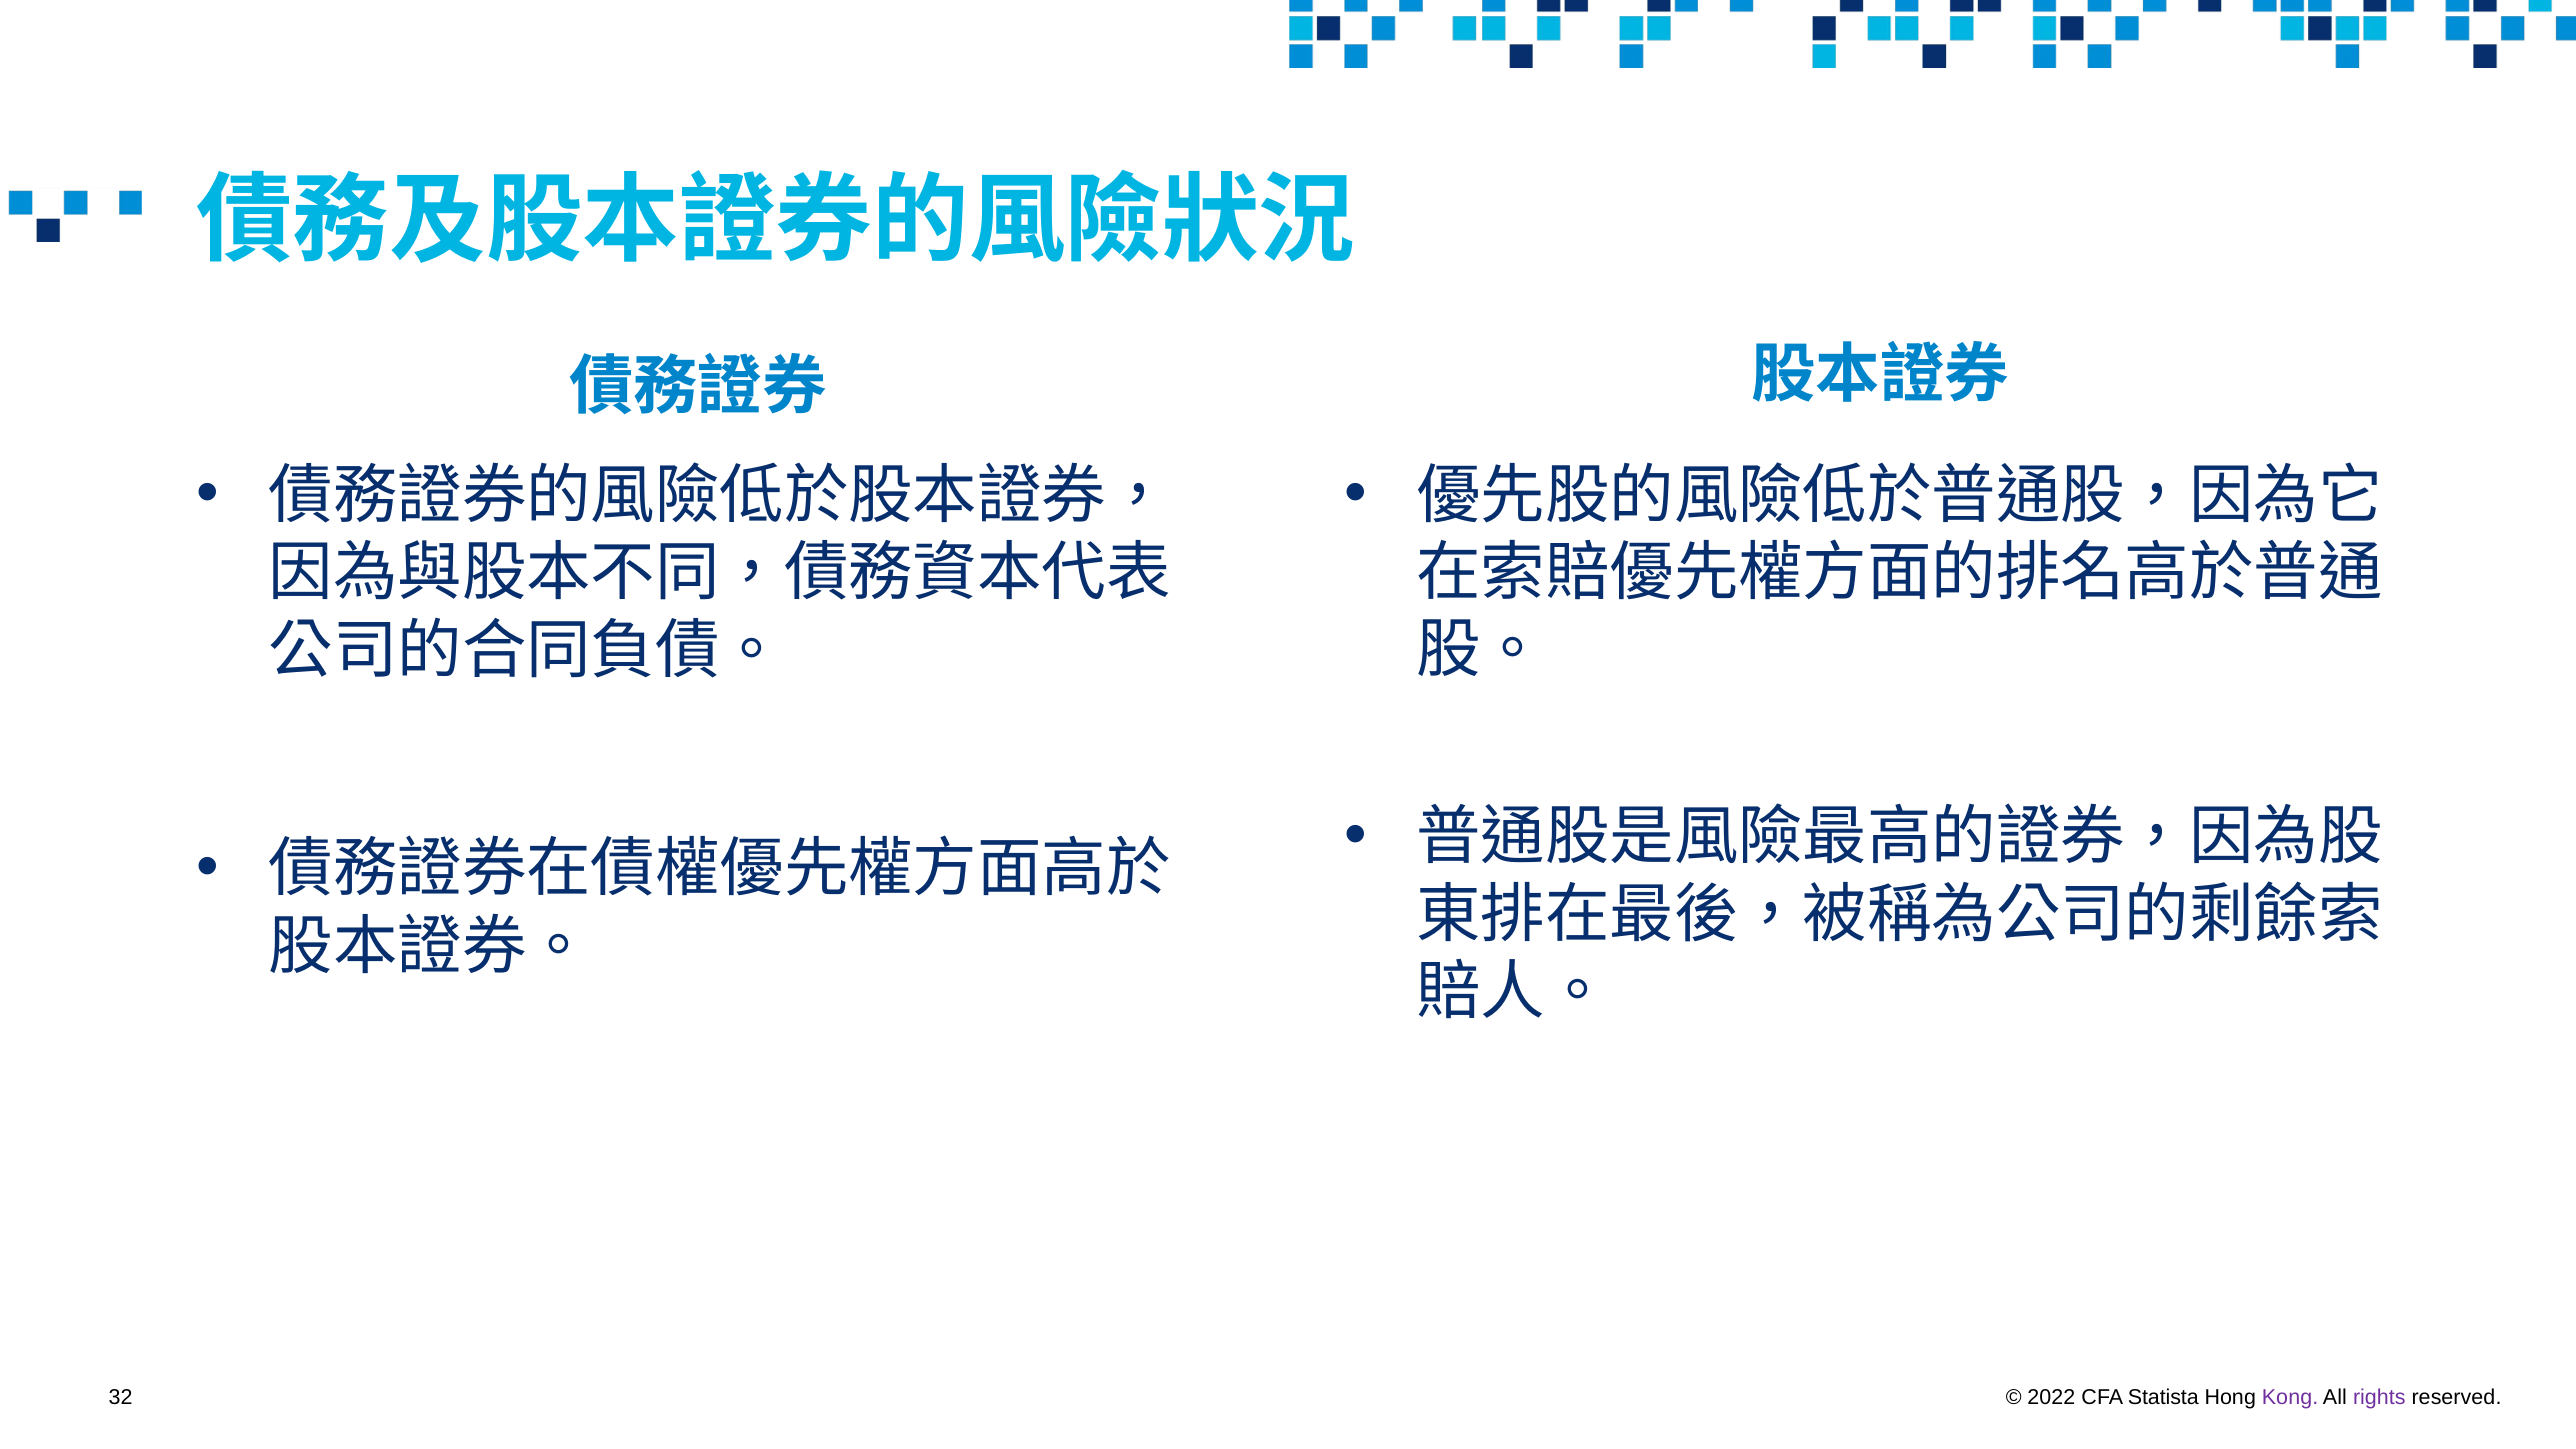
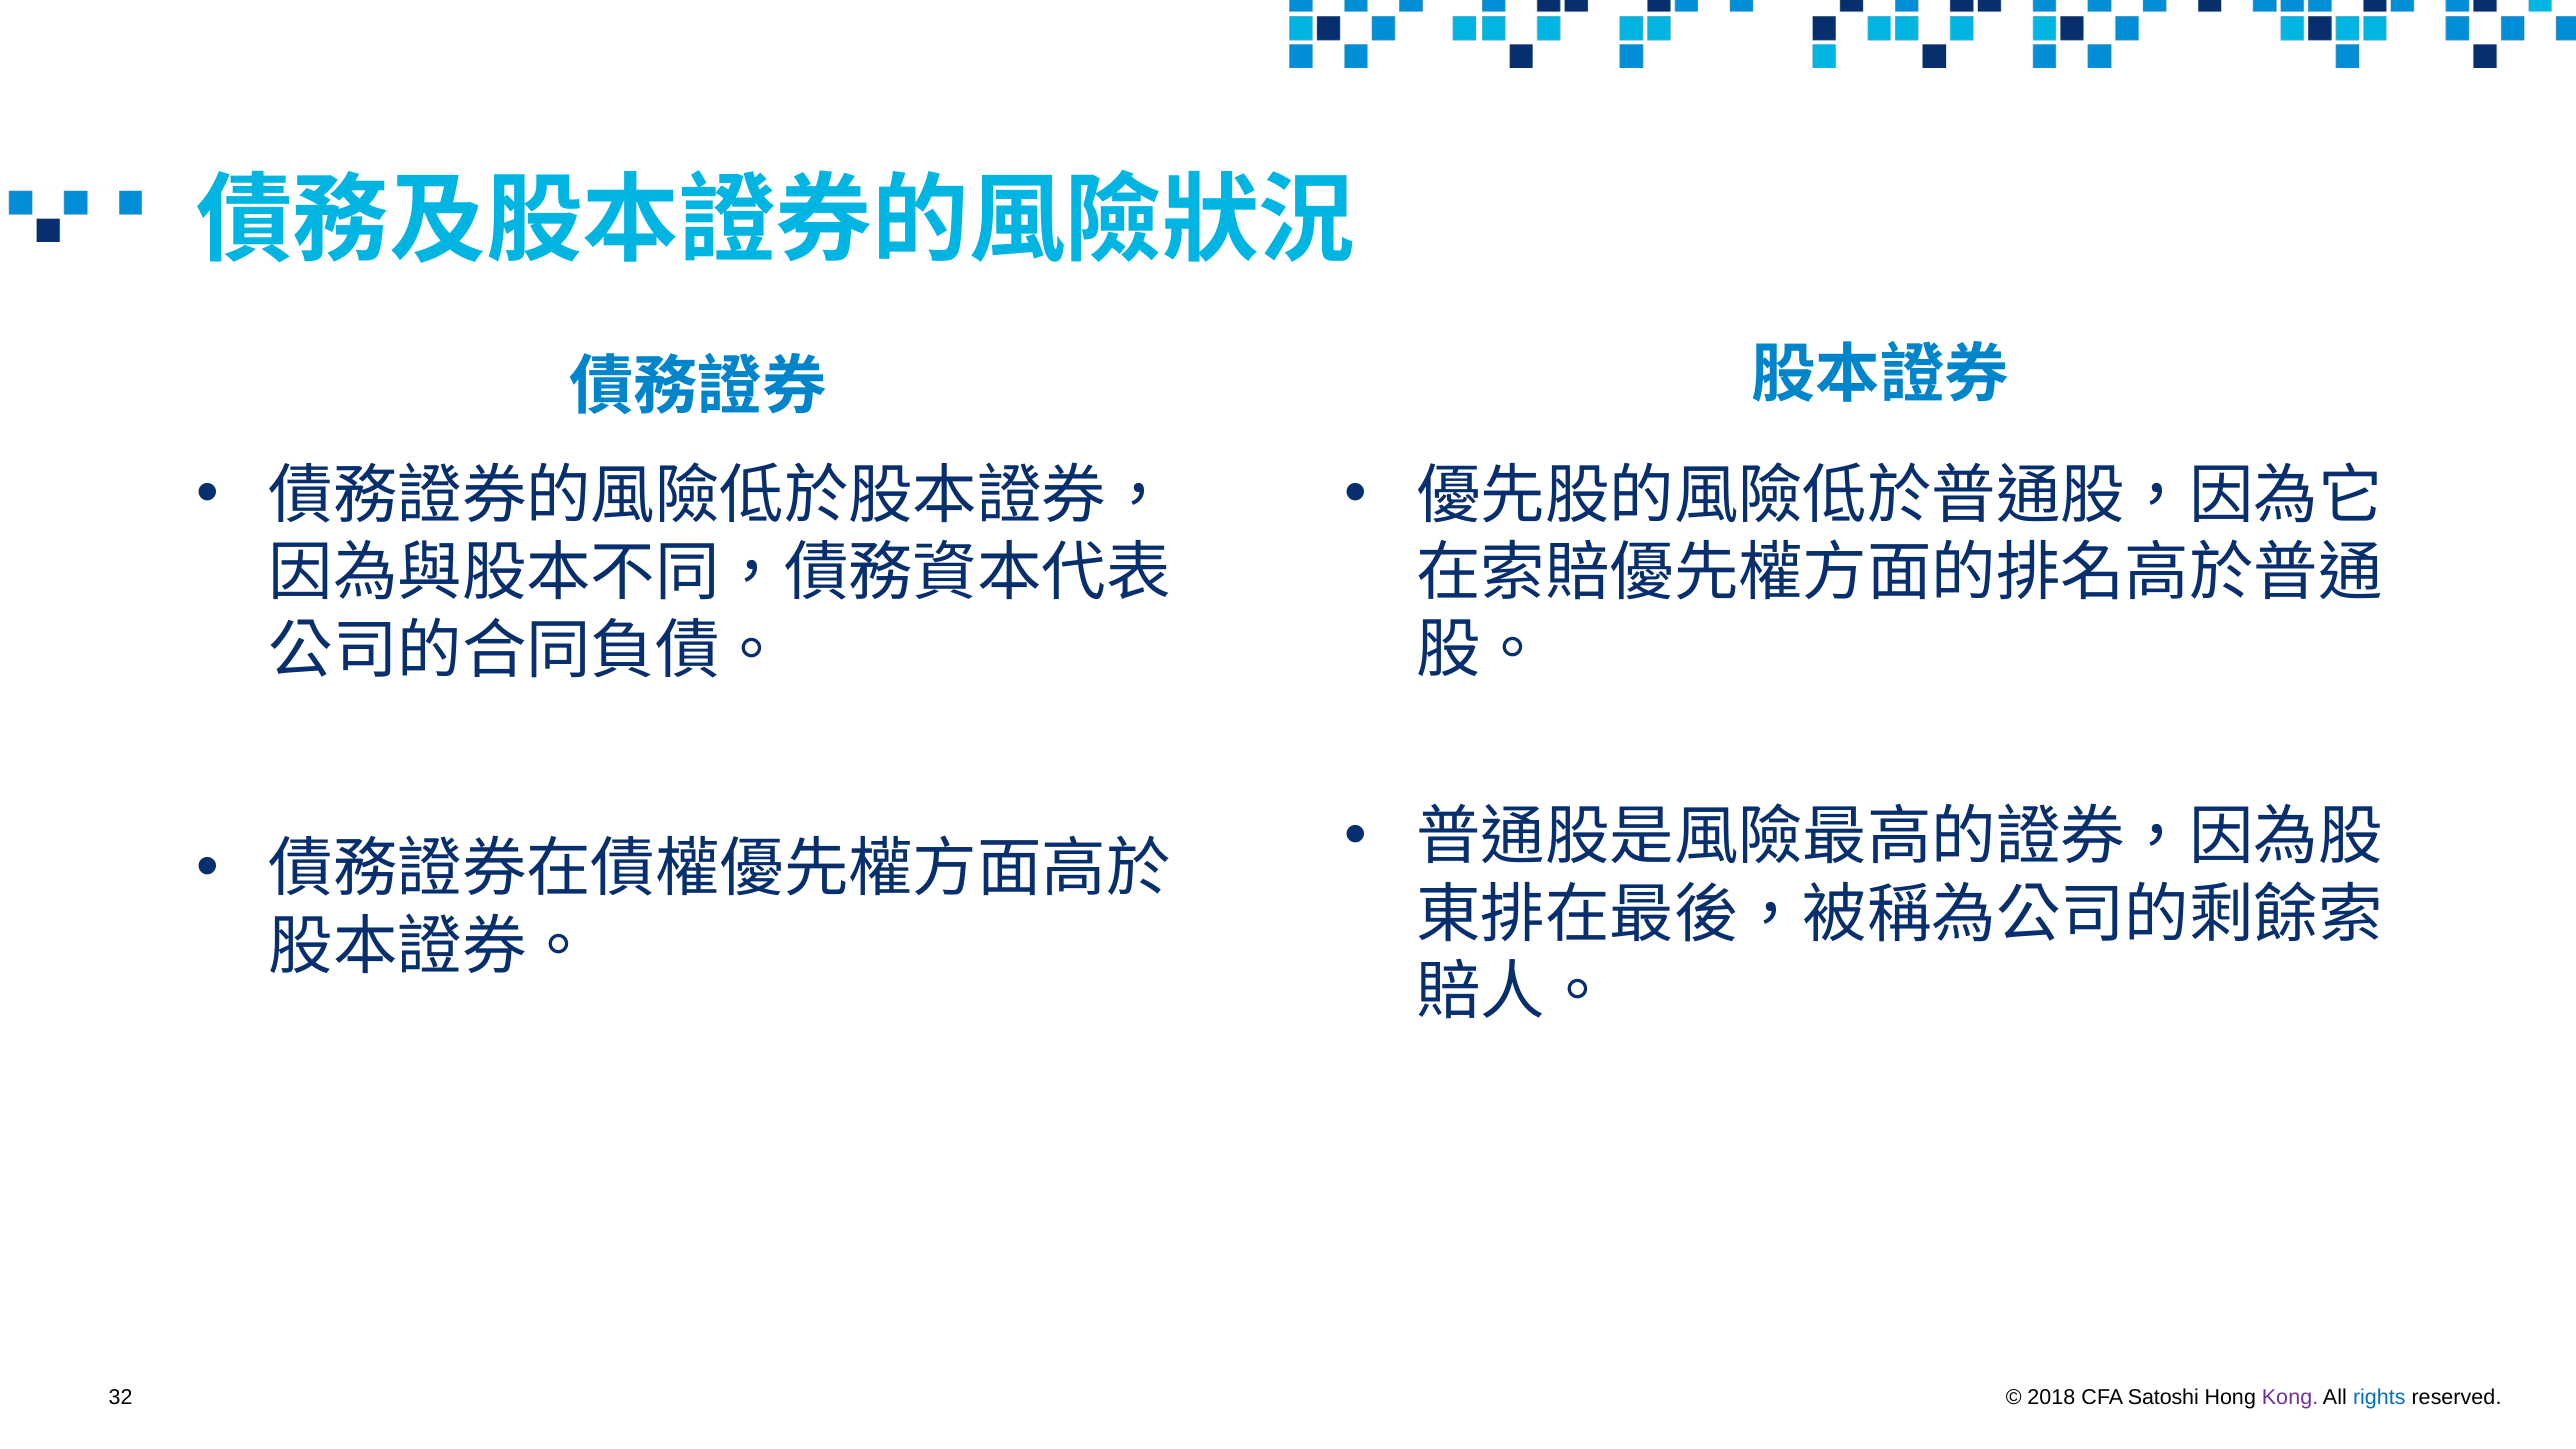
2022: 2022 -> 2018 (2051, 1398)
Statista: Statista -> Satoshi (2163, 1398)
rights colour: purple -> blue (2379, 1398)
